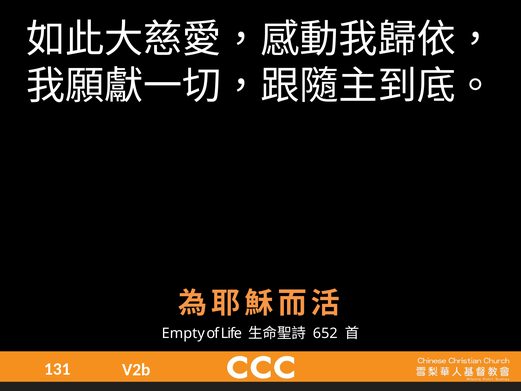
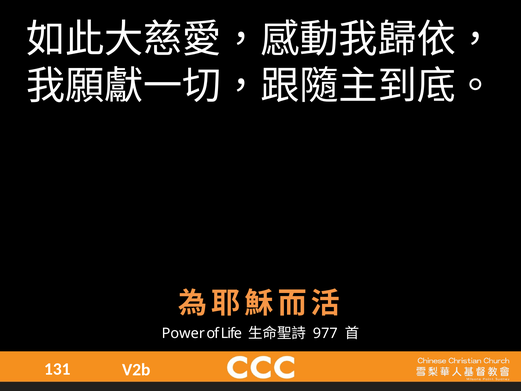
Empty: Empty -> Power (183, 333)
652: 652 -> 977 (325, 333)
